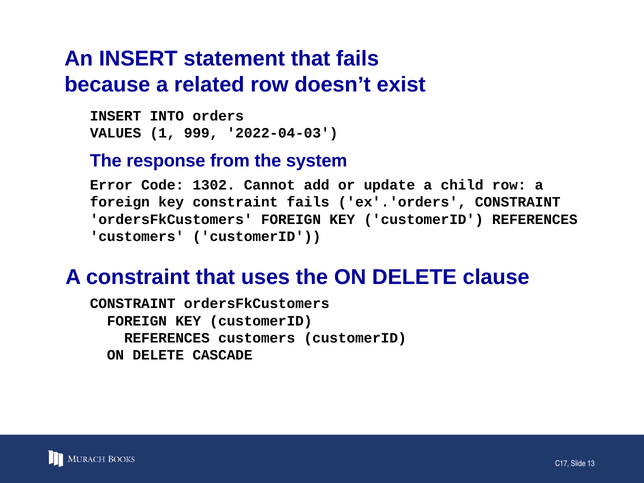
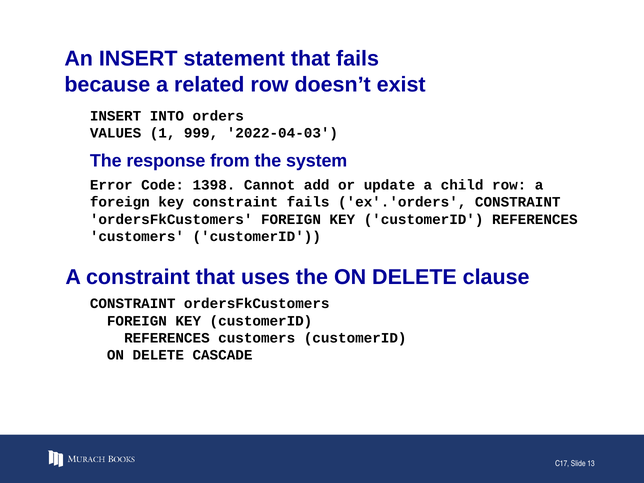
1302: 1302 -> 1398 (214, 185)
